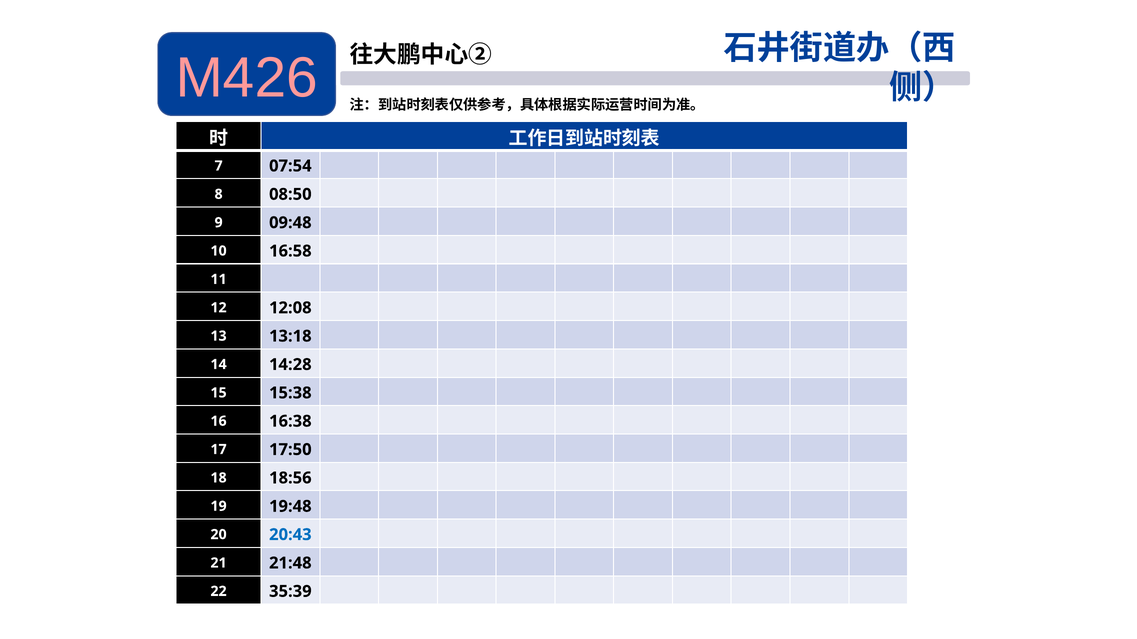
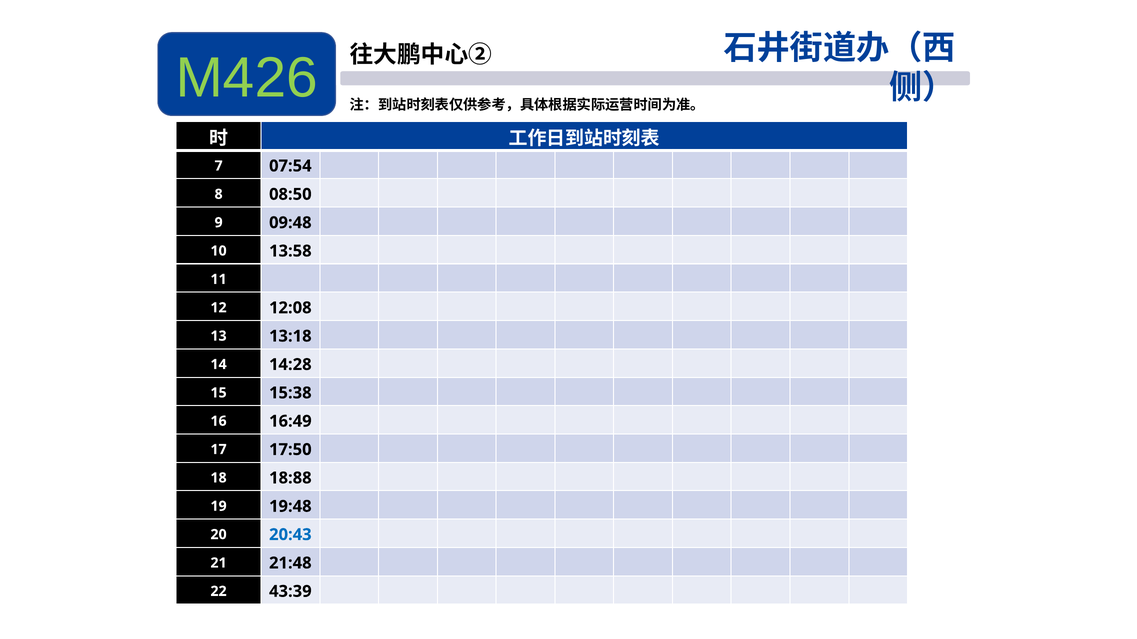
M426 colour: pink -> light green (247, 78)
16:58: 16:58 -> 13:58 (290, 251)
16:38: 16:38 -> 16:49 (290, 422)
18:56: 18:56 -> 18:88 (290, 478)
35:39: 35:39 -> 43:39 (290, 592)
